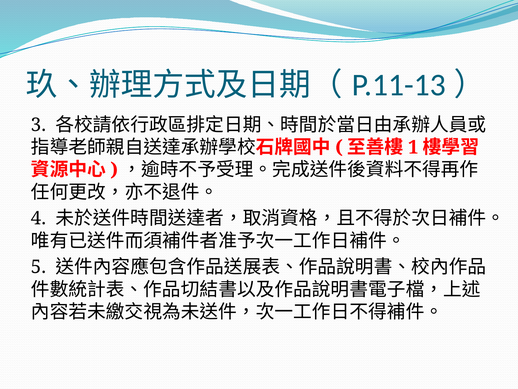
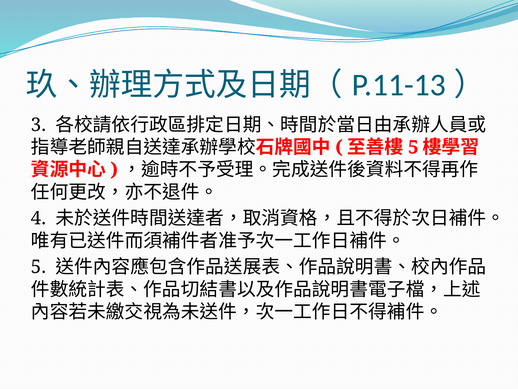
1: 1 -> 5 (413, 147)
